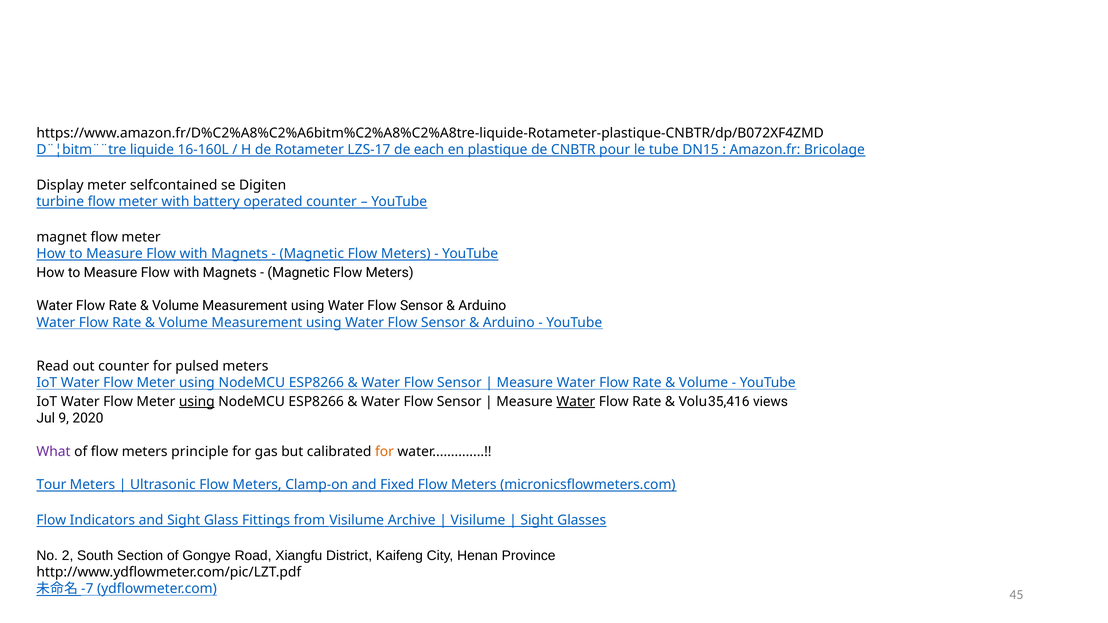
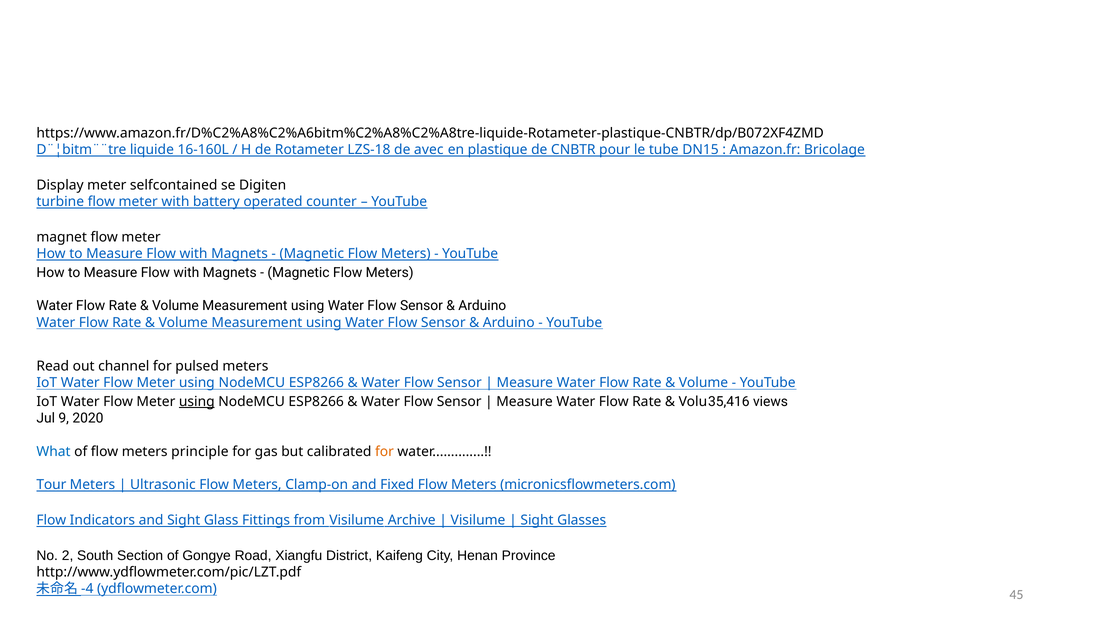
LZS-17: LZS-17 -> LZS-18 (369, 150)
each: each -> avec (429, 150)
out counter: counter -> channel (124, 366)
Water underline: present -> none (576, 402)
What colour: purple -> blue (54, 452)
-7: -7 -> -4 (87, 589)
